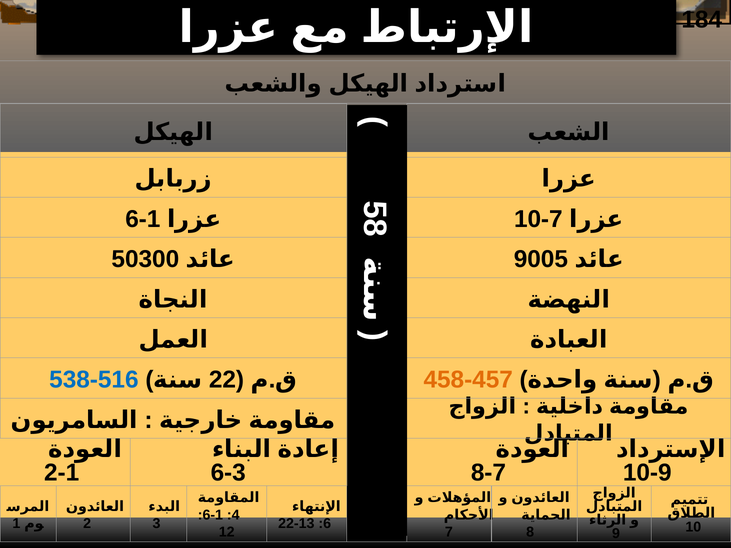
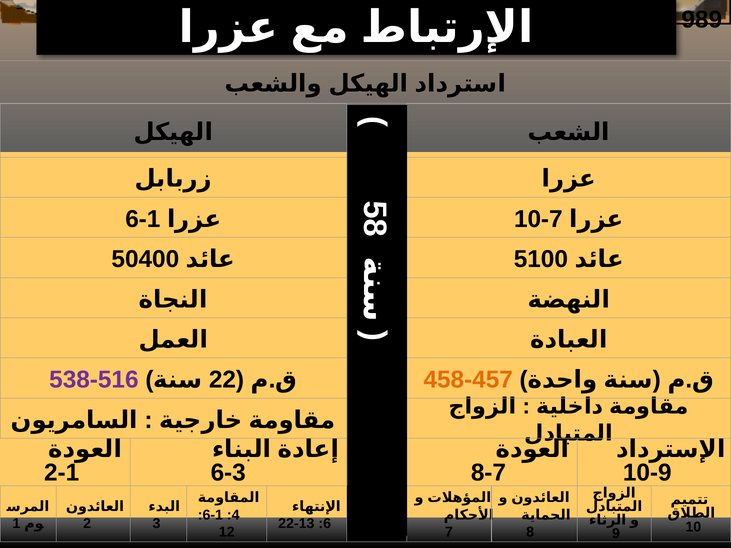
184: 184 -> 989 (702, 20)
50300: 50300 -> 50400 (145, 259)
9005: 9005 -> 5100 (541, 259)
538-516 colour: blue -> purple (94, 380)
